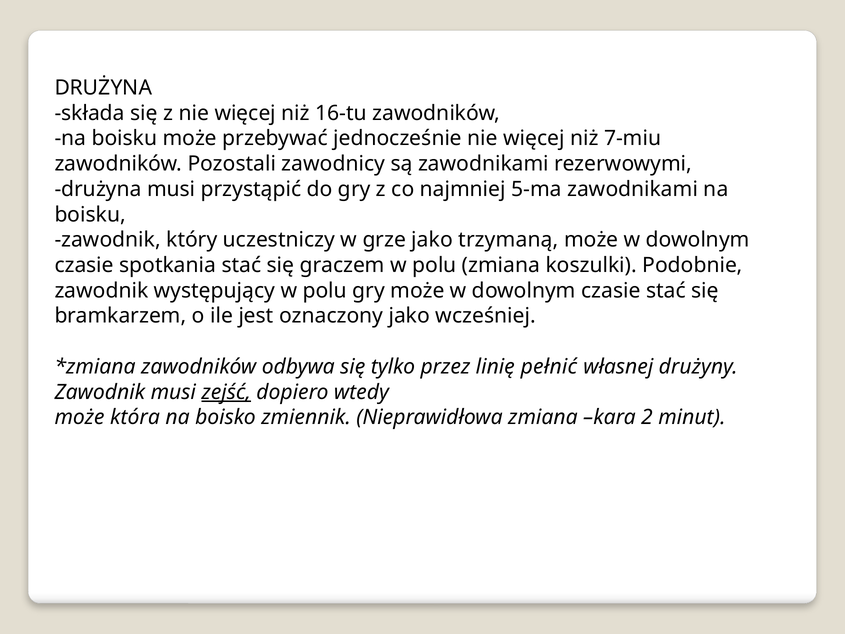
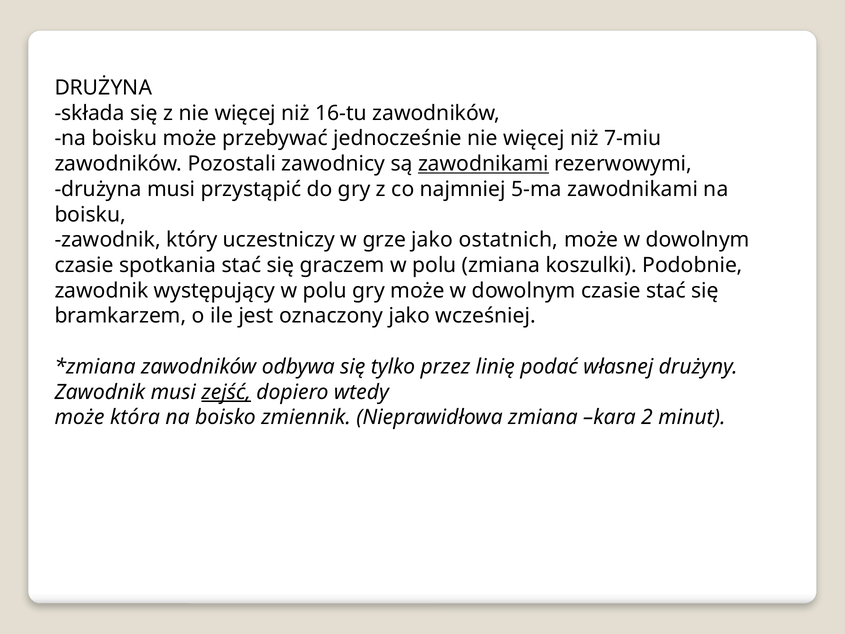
zawodnikami underline: none -> present (483, 164)
trzymaną: trzymaną -> ostatnich (508, 240)
pełnić: pełnić -> podać (549, 367)
